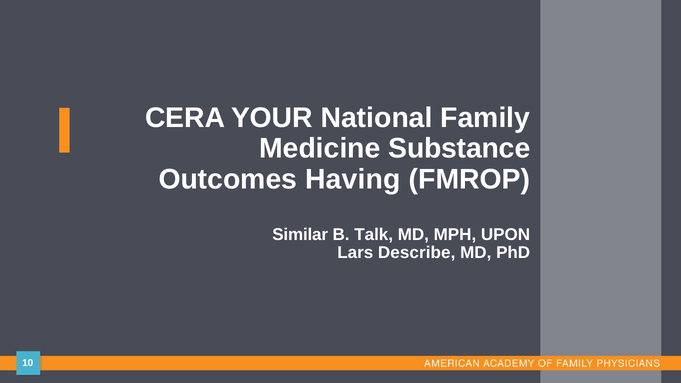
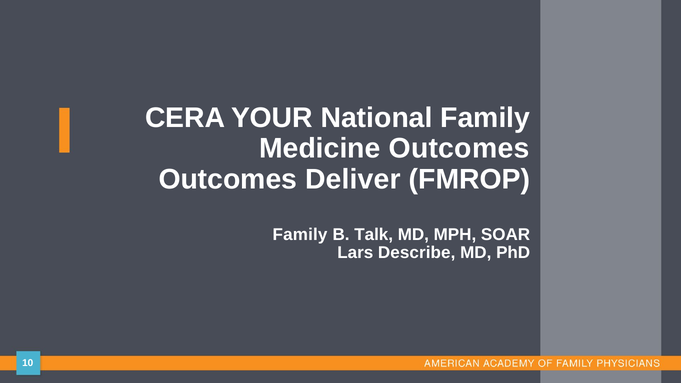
Medicine Substance: Substance -> Outcomes (459, 149)
Having: Having -> Deliver (353, 179)
Similar: Similar -> Family (300, 234)
UPON: UPON -> SOAR (506, 234)
